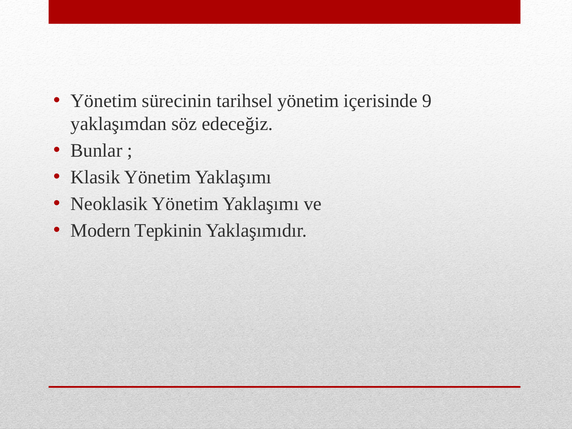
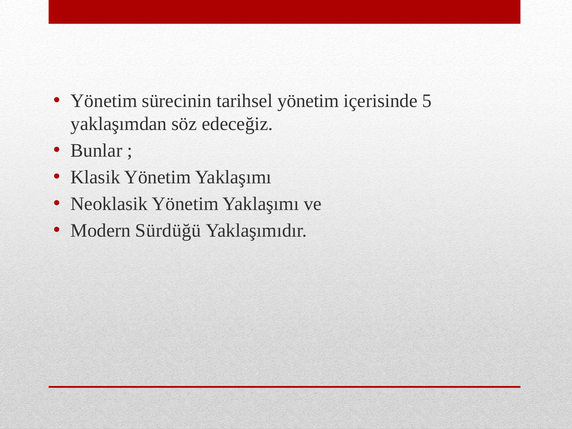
9: 9 -> 5 (427, 101)
Tepkinin: Tepkinin -> Sürdüğü (168, 231)
